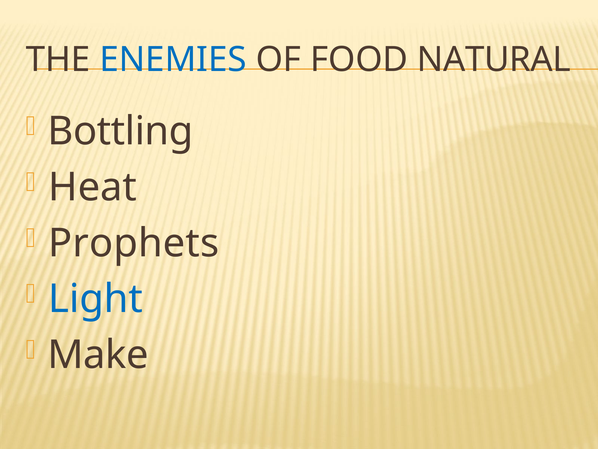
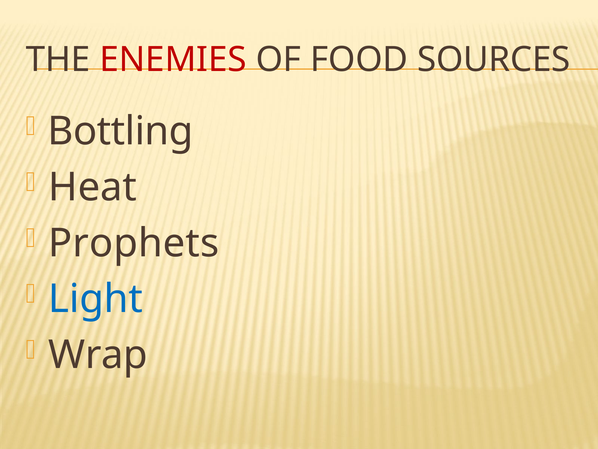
ENEMIES colour: blue -> red (173, 60)
NATURAL: NATURAL -> SOURCES (494, 60)
Make: Make -> Wrap (98, 355)
